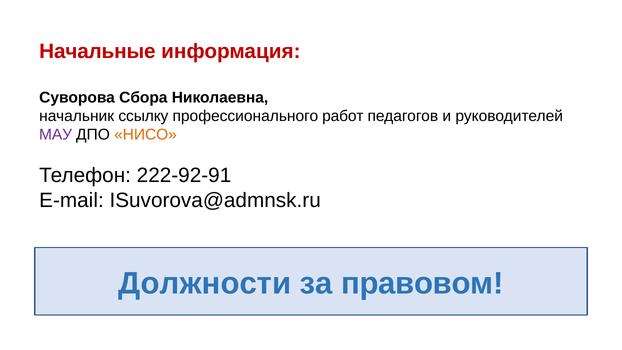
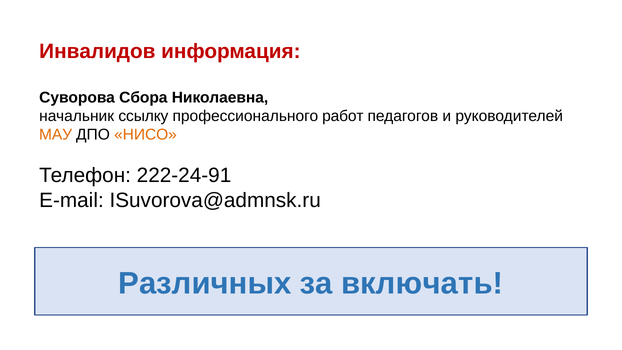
Начальные: Начальные -> Инвалидов (97, 51)
МАУ colour: purple -> orange (56, 135)
222-92-91: 222-92-91 -> 222-24-91 (184, 176)
Должности: Должности -> Различных (205, 283)
правовом: правовом -> включать (422, 283)
